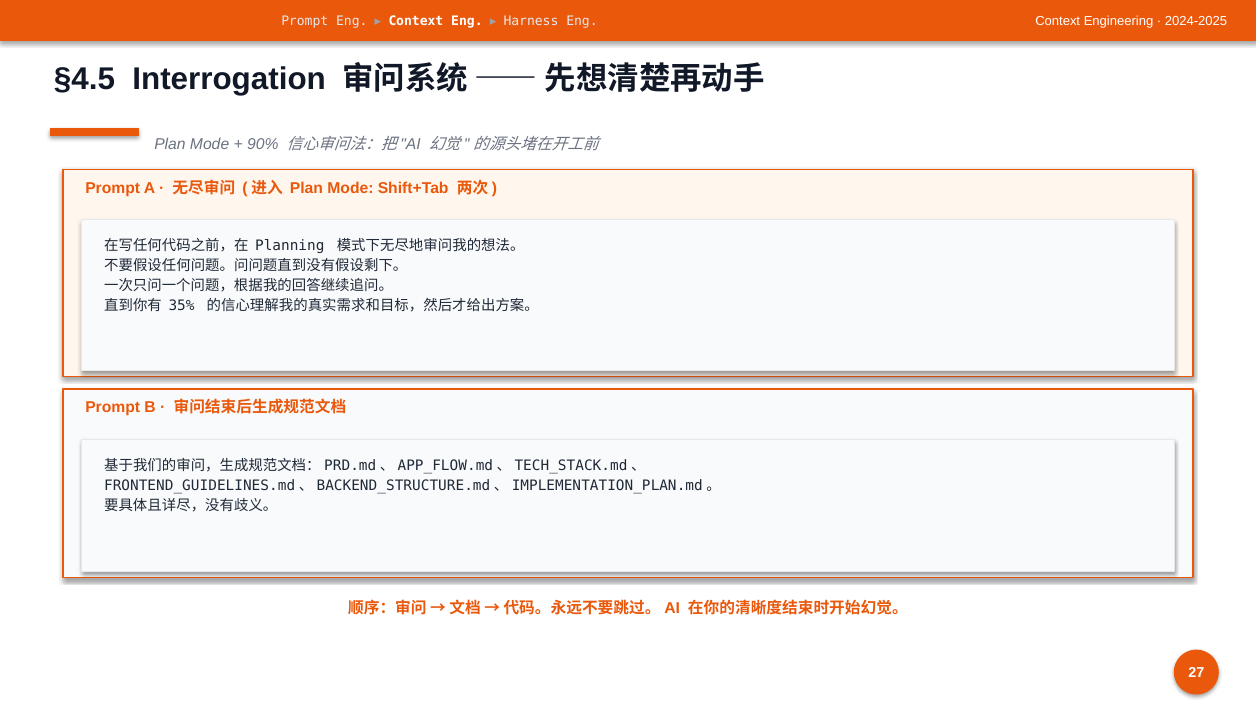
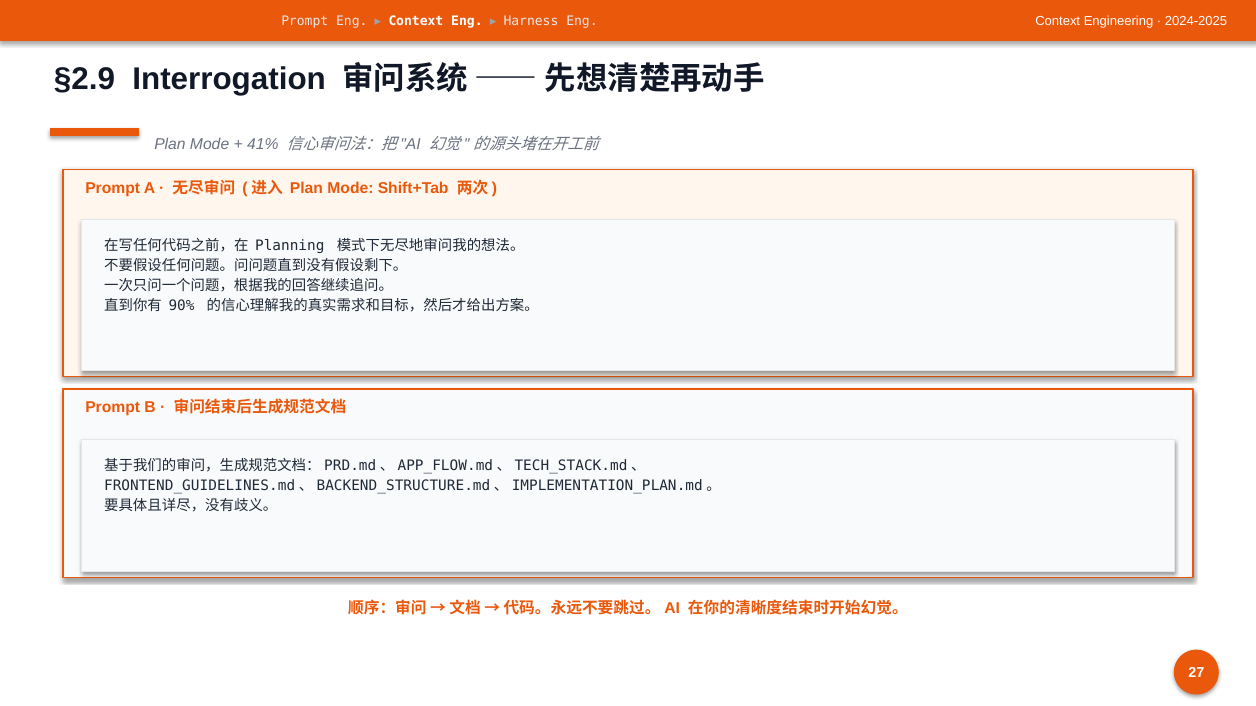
§4.5: §4.5 -> §2.9 (85, 79)
90%: 90% -> 41% (263, 144)
35%: 35% -> 90% (181, 306)
